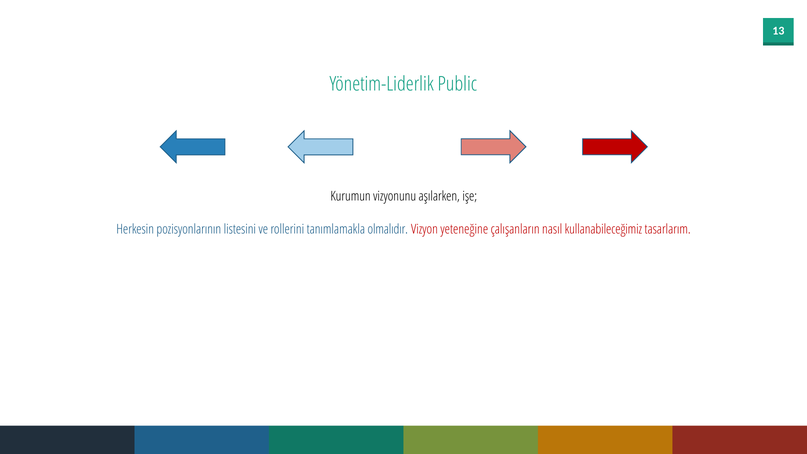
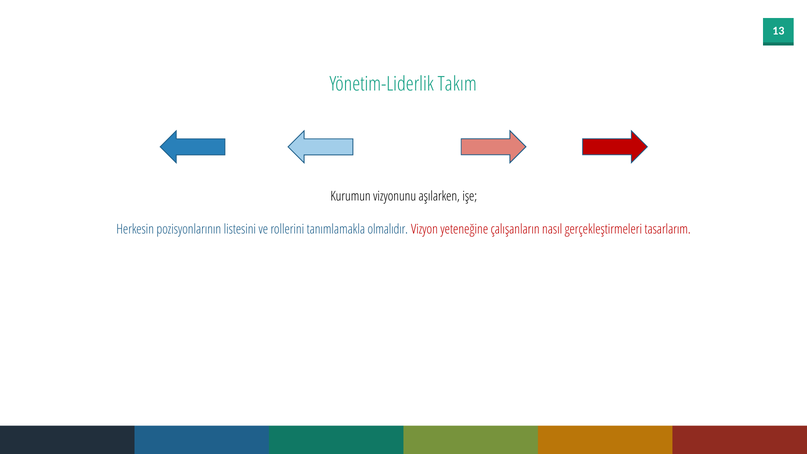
Public: Public -> Takım (457, 84)
kullanabileceğimiz: kullanabileceğimiz -> gerçekleştirmeleri (603, 229)
